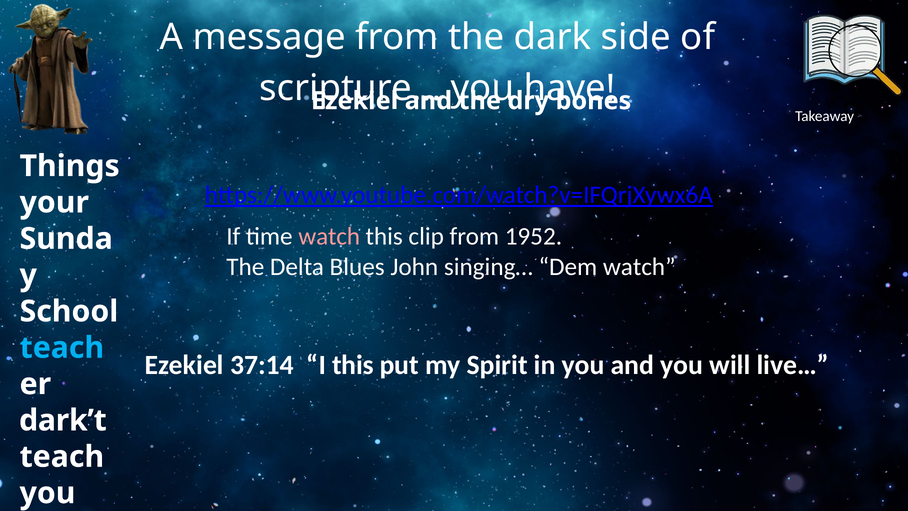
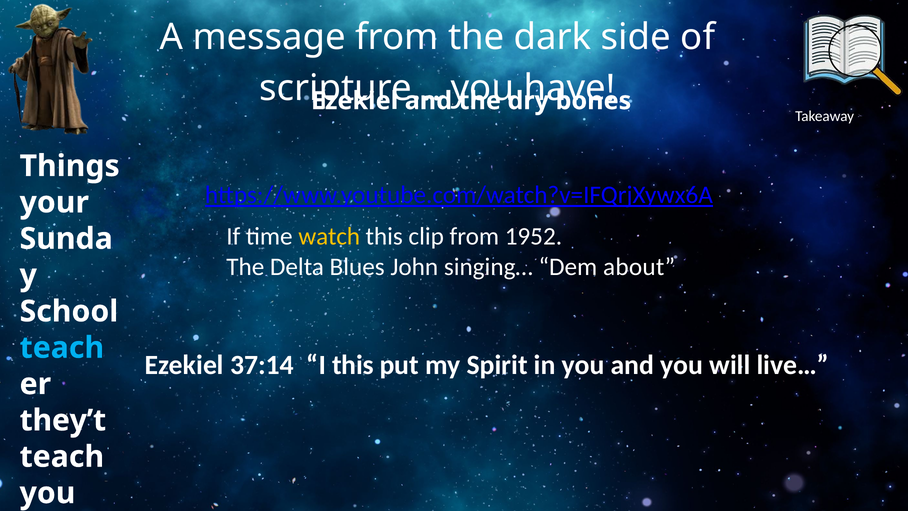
watch colour: pink -> yellow (329, 236)
Dem watch: watch -> about (639, 267)
dark’t: dark’t -> they’t (63, 420)
